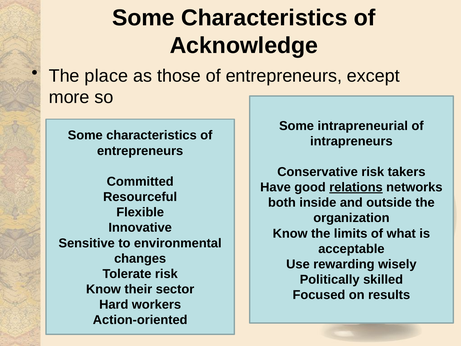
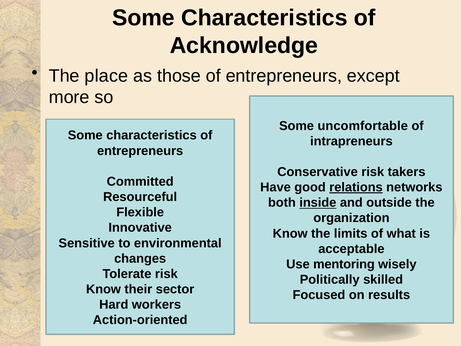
intrapreneurial: intrapreneurial -> uncomfortable (363, 126)
inside underline: none -> present (318, 203)
rewarding: rewarding -> mentoring (344, 264)
